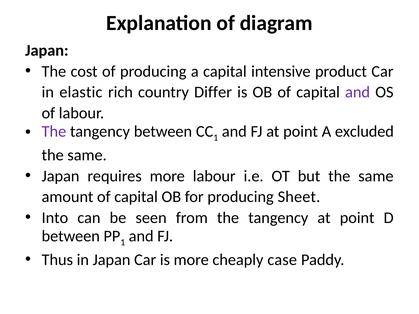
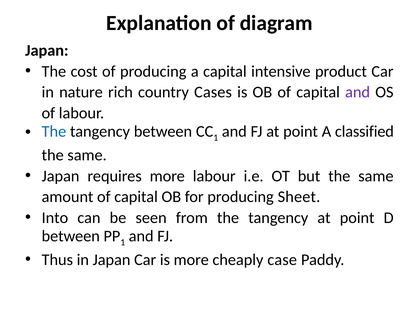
elastic: elastic -> nature (81, 92)
Differ: Differ -> Cases (213, 92)
The colour: purple -> blue (54, 132)
excluded: excluded -> classified (364, 132)
